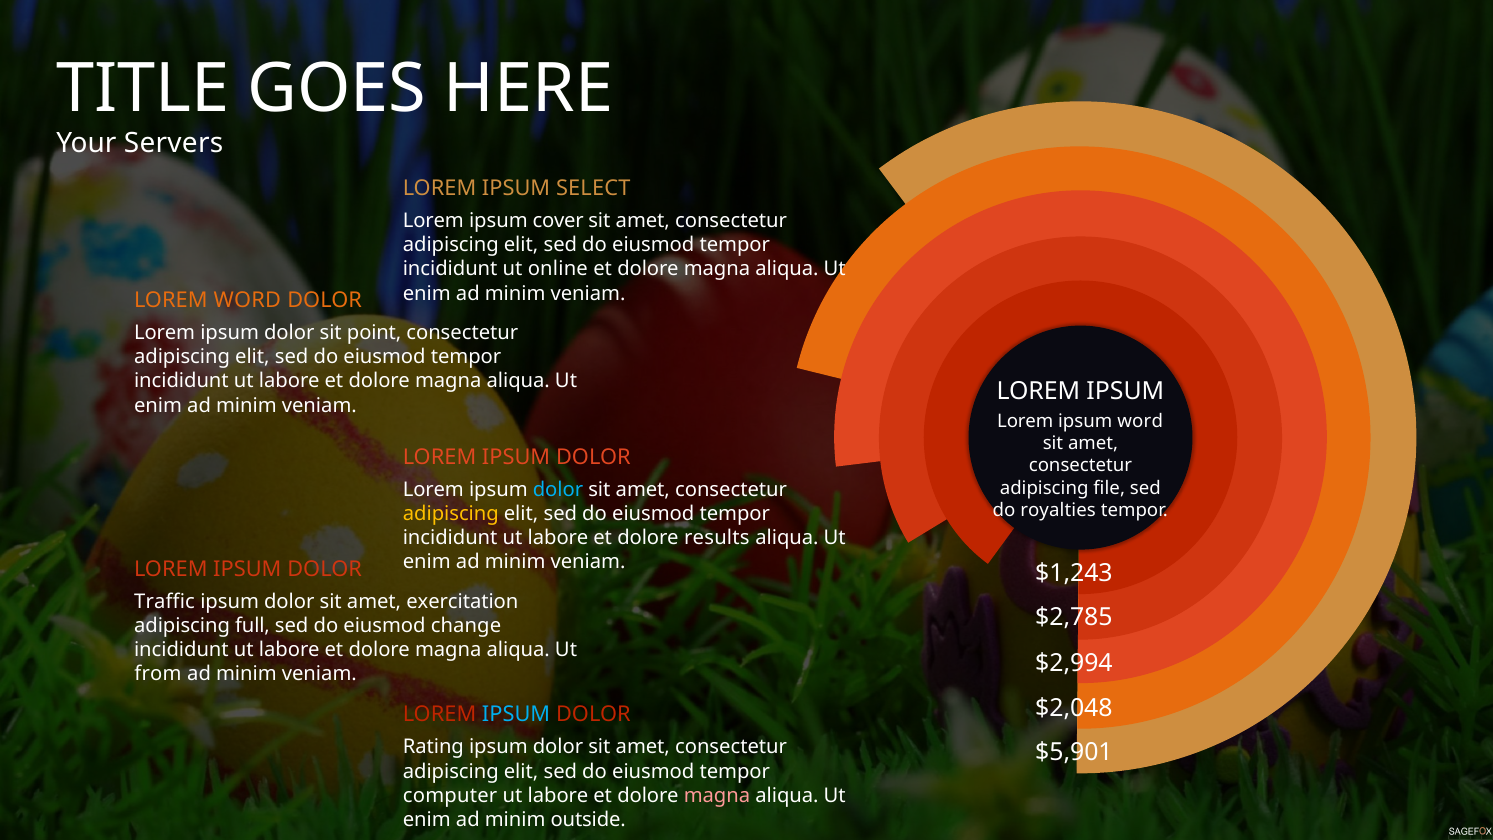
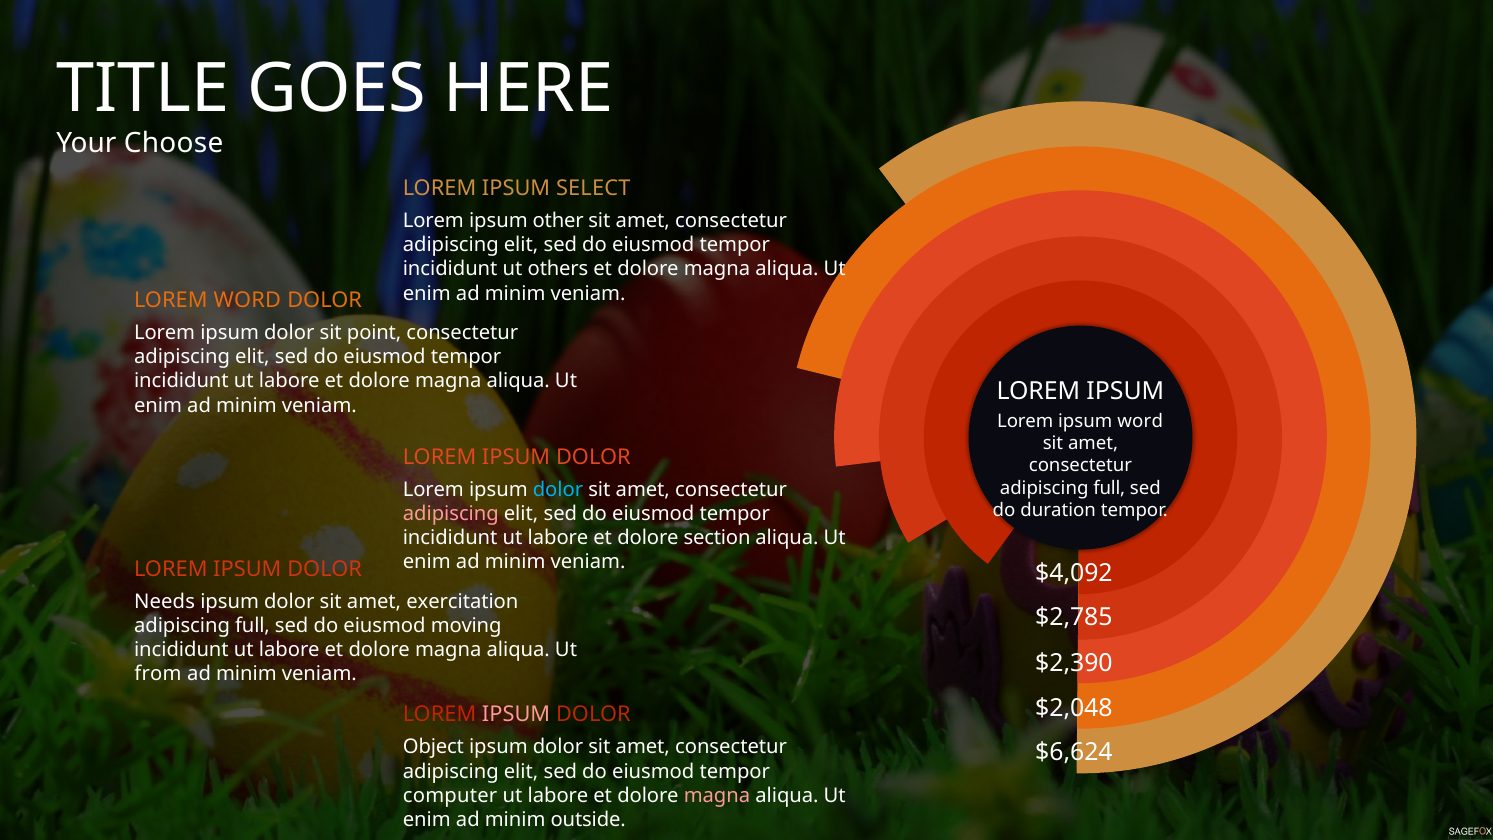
Servers: Servers -> Choose (174, 144)
cover: cover -> other (558, 221)
online: online -> others (558, 269)
file: file -> full (1109, 488)
royalties: royalties -> duration (1058, 510)
adipiscing colour: yellow -> pink (451, 514)
results: results -> section (717, 538)
$1,243: $1,243 -> $4,092 (1074, 574)
Traffic: Traffic -> Needs (165, 601)
change: change -> moving (466, 626)
$2,994: $2,994 -> $2,390 (1074, 663)
IPSUM colour: light blue -> pink (516, 714)
Rating: Rating -> Object (433, 747)
$5,901: $5,901 -> $6,624 (1074, 752)
